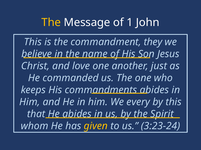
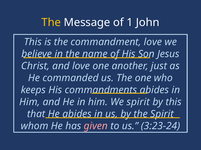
commandment they: they -> love (153, 42)
We every: every -> spirit (138, 103)
given colour: yellow -> pink (96, 127)
